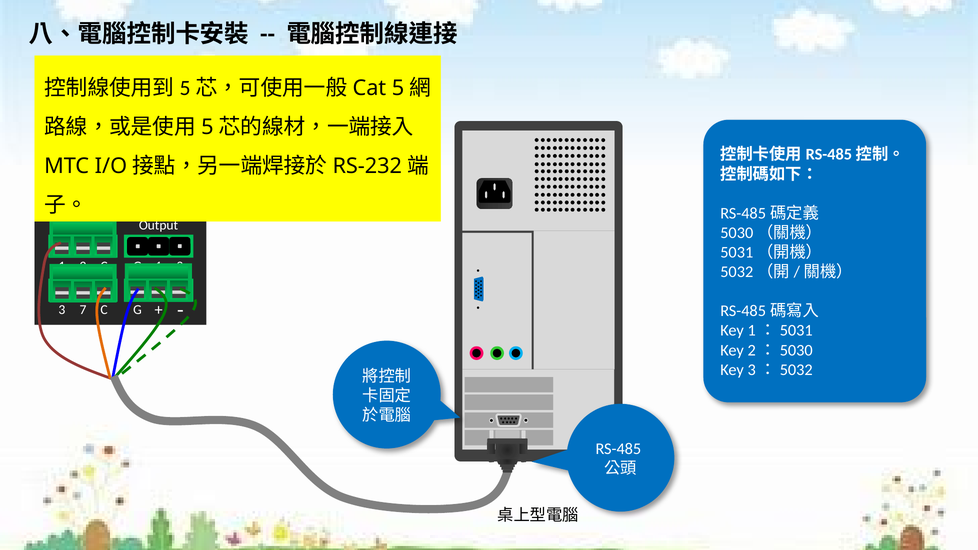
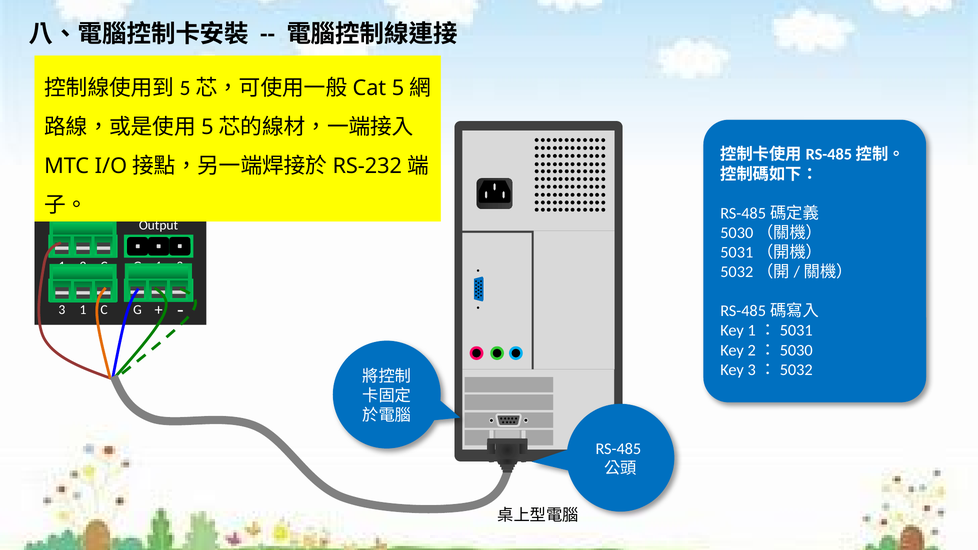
3 7: 7 -> 1 (83, 310)
